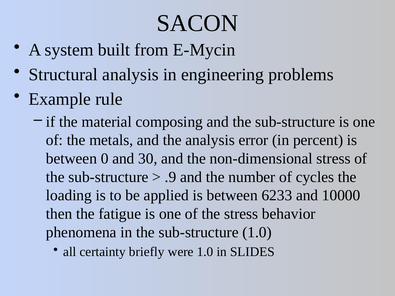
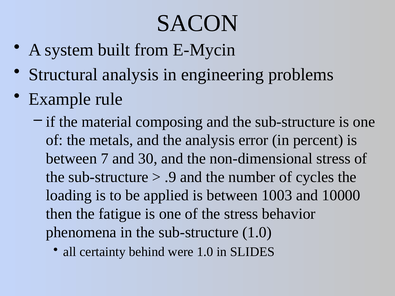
0: 0 -> 7 (105, 159)
6233: 6233 -> 1003 (277, 196)
briefly: briefly -> behind (147, 252)
